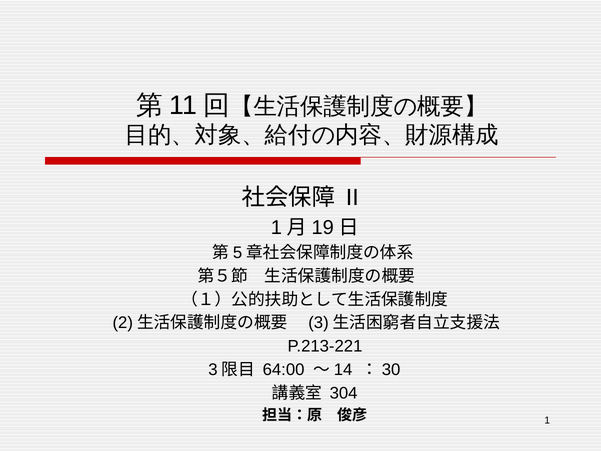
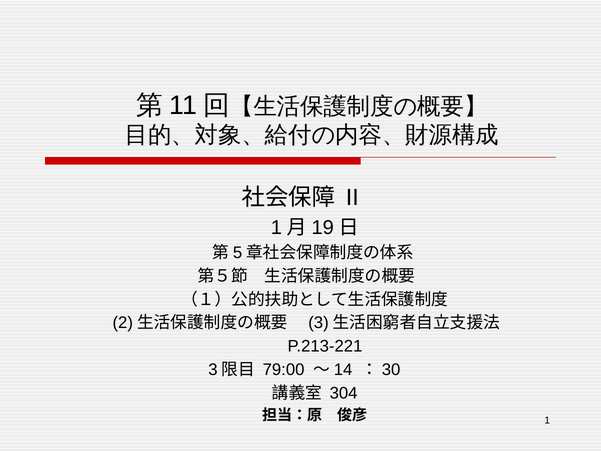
64:00: 64:00 -> 79:00 (284, 370)
